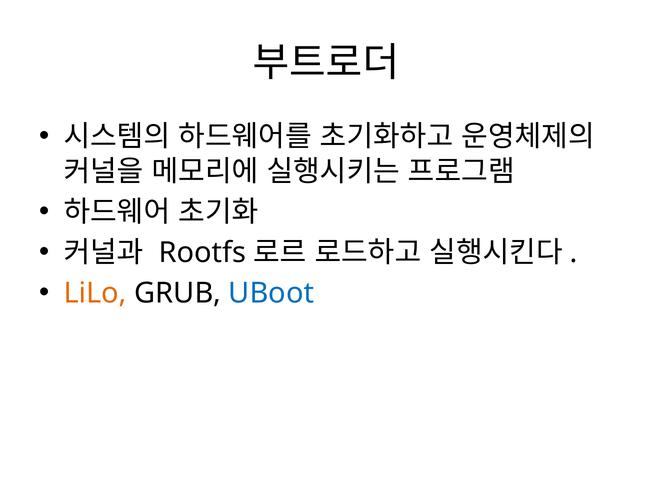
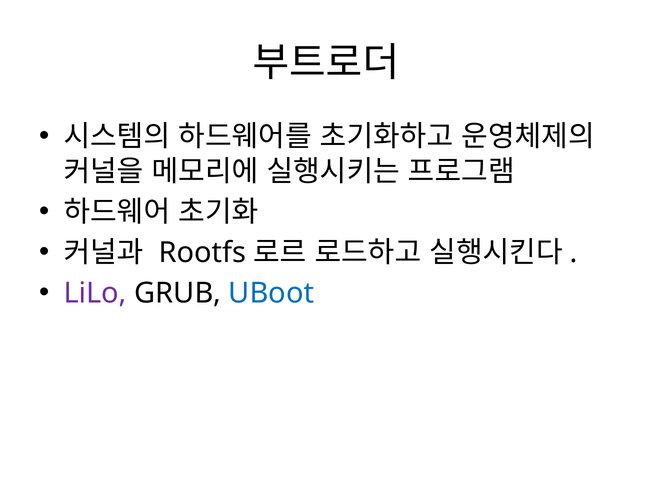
LiLo colour: orange -> purple (95, 293)
